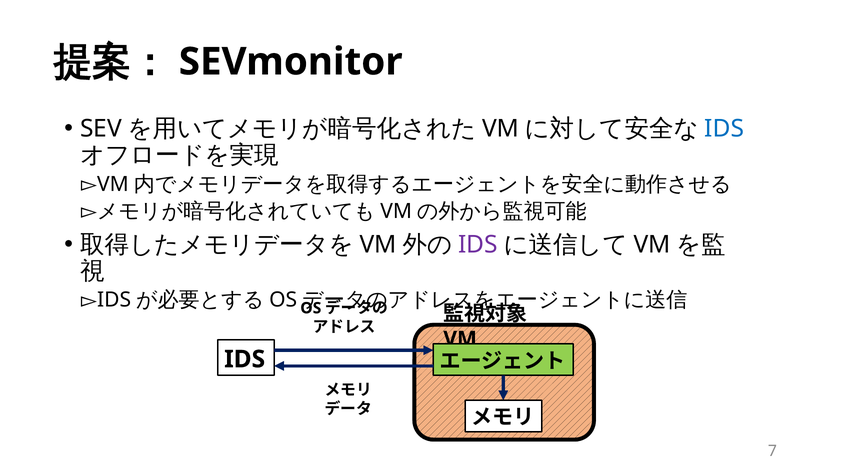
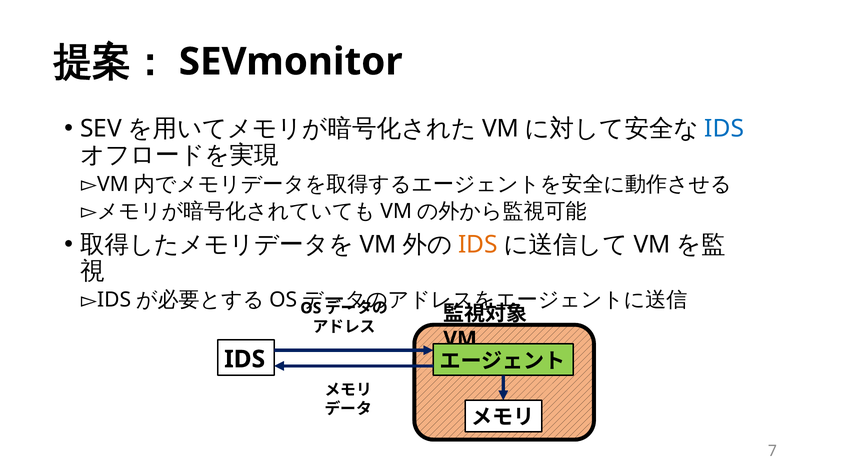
IDS colour: purple -> orange (478, 245)
